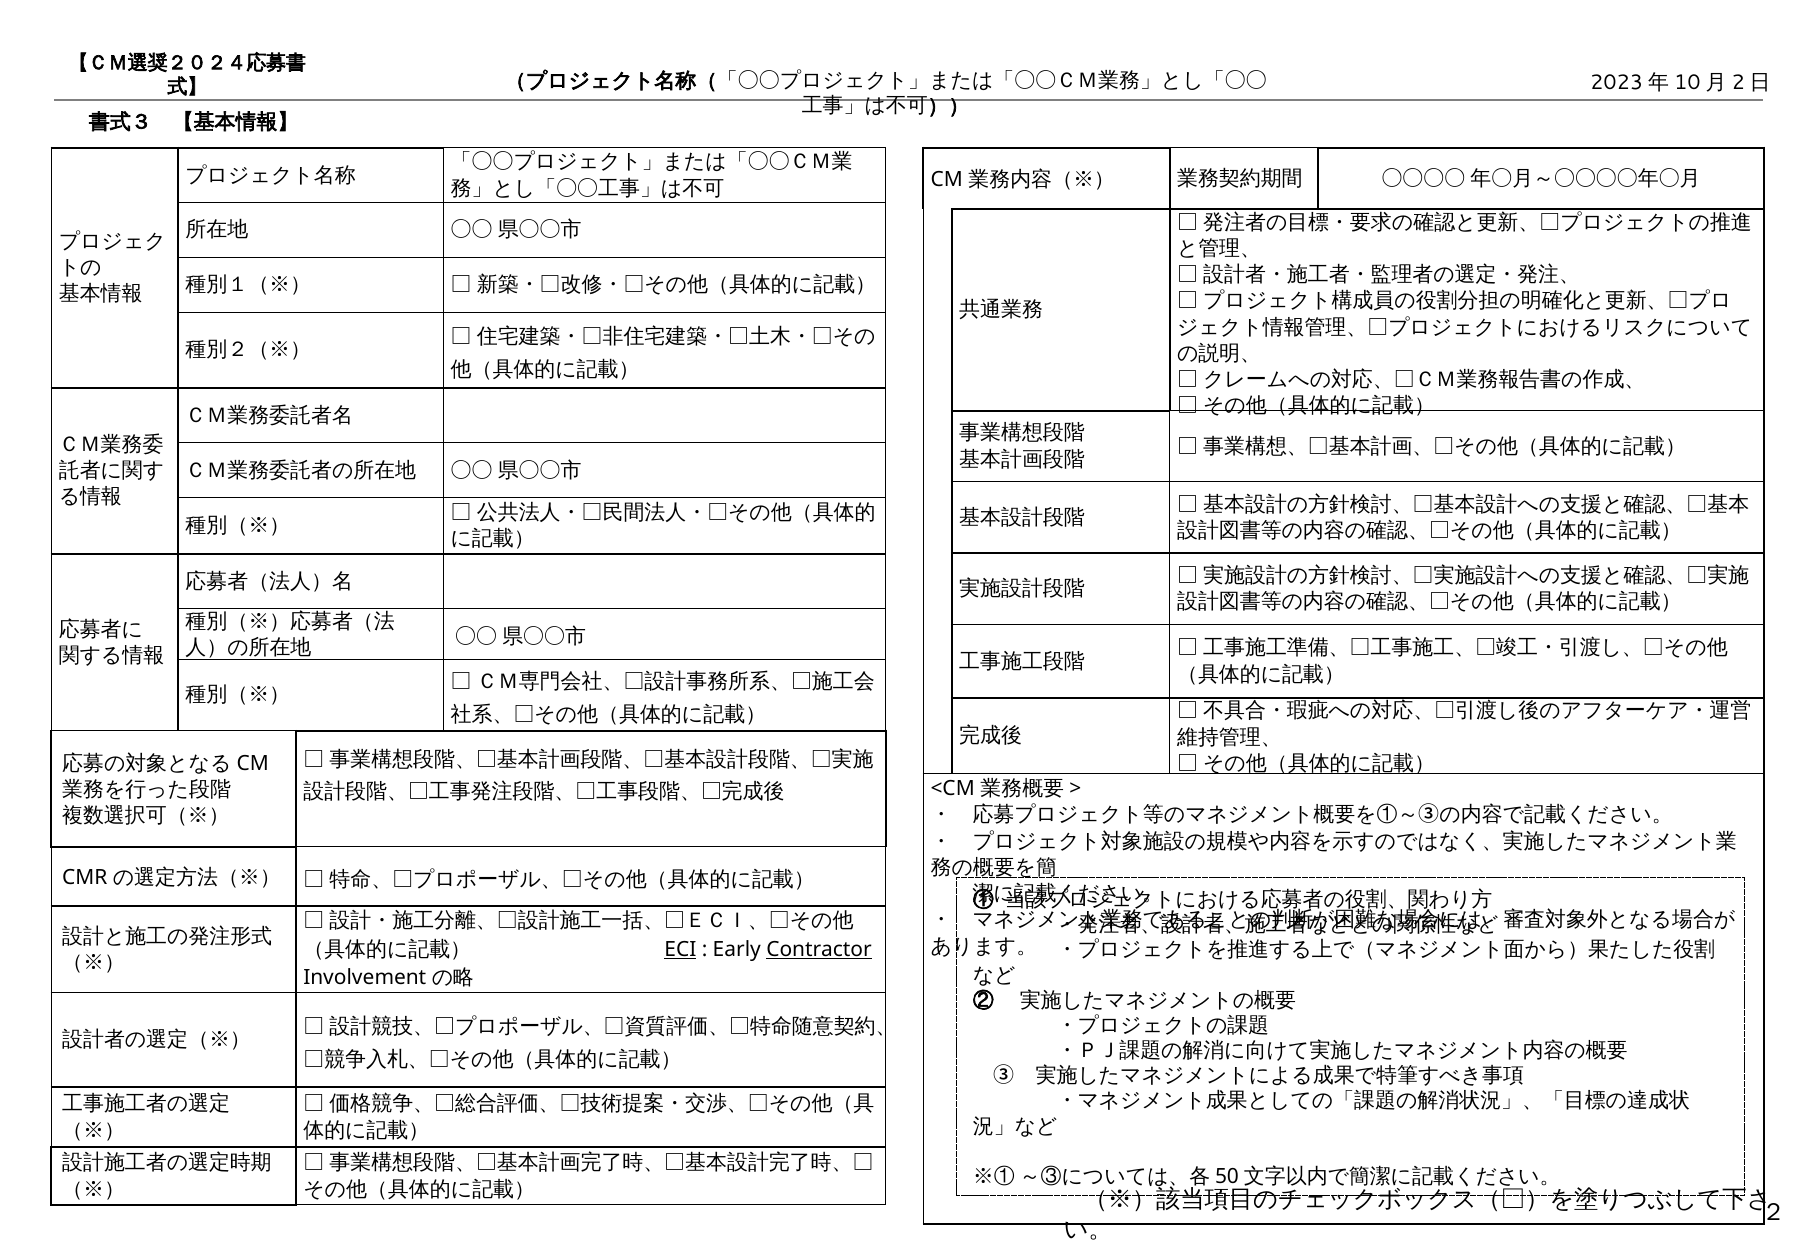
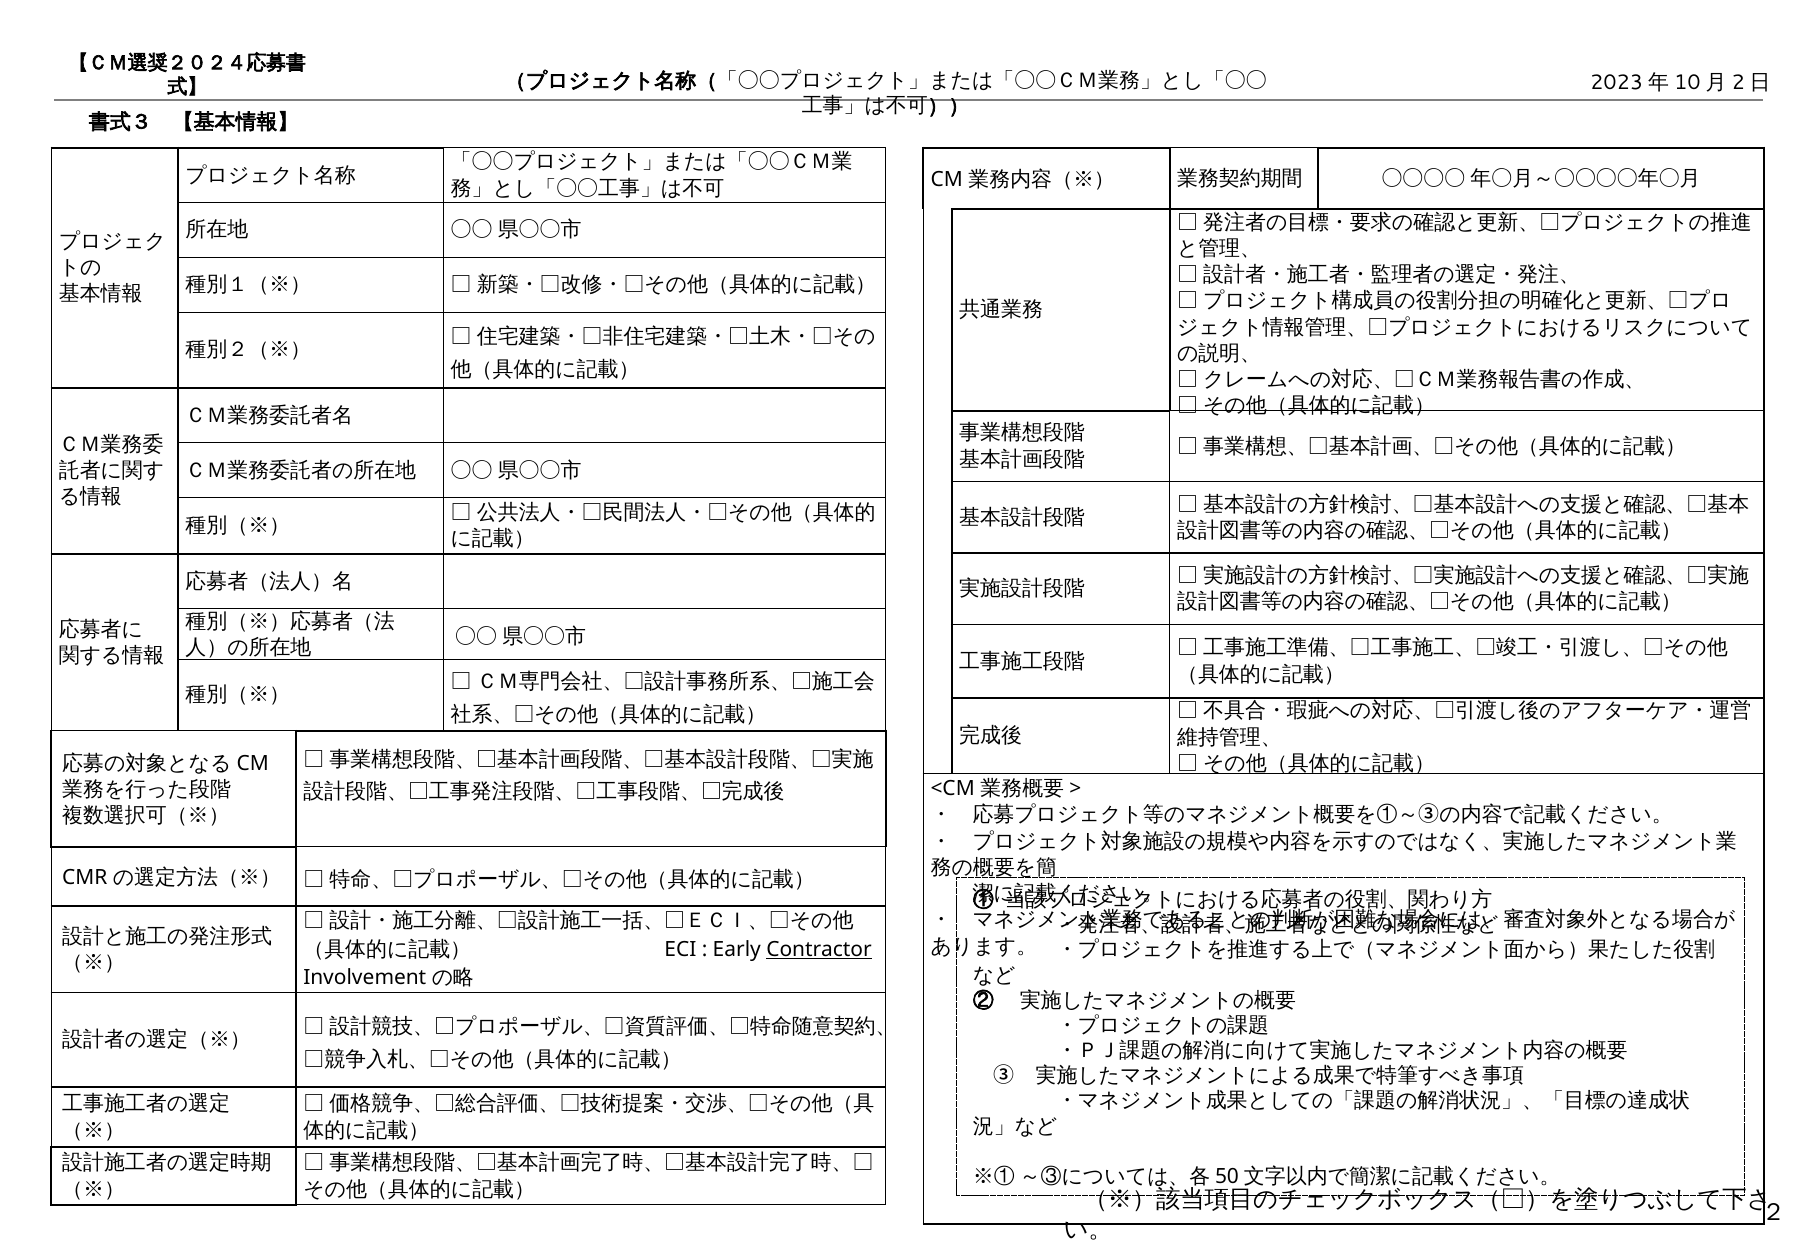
ECI underline: present -> none (680, 949)
